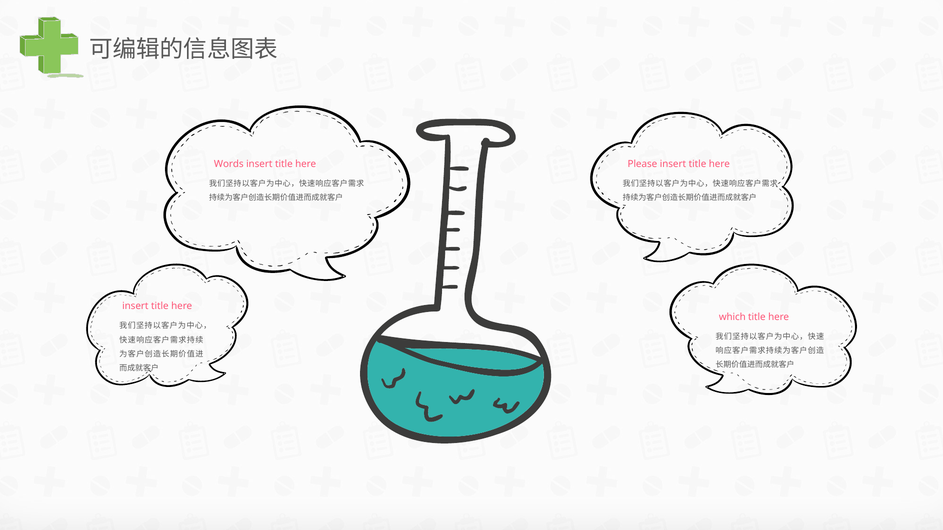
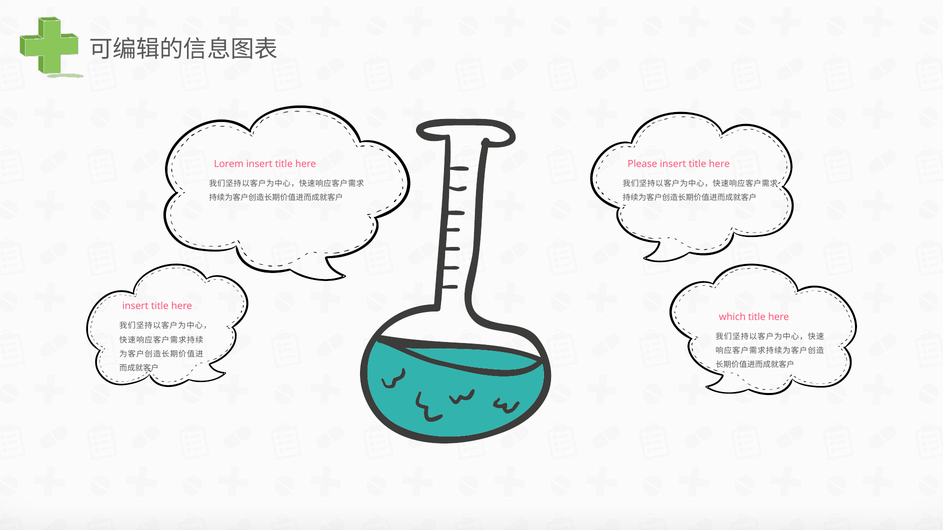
Words: Words -> Lorem (229, 164)
